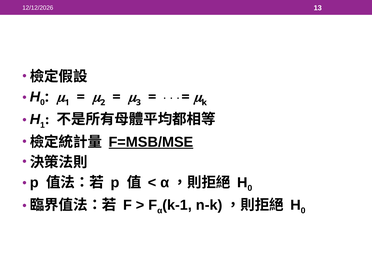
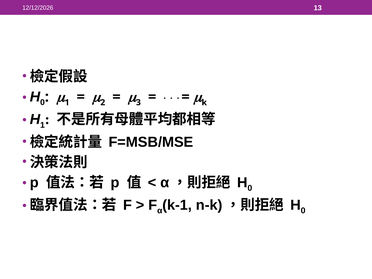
F=MSB/MSE underline: present -> none (151, 142)
